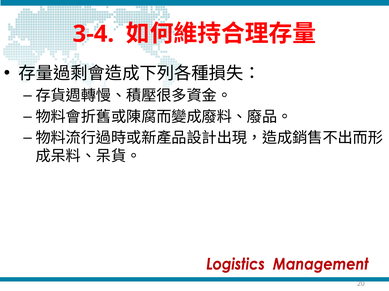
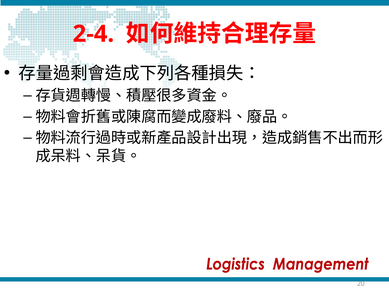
3-4: 3-4 -> 2-4 (93, 34)
